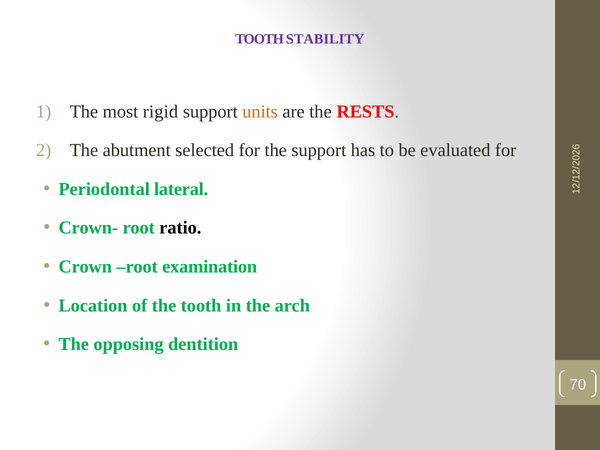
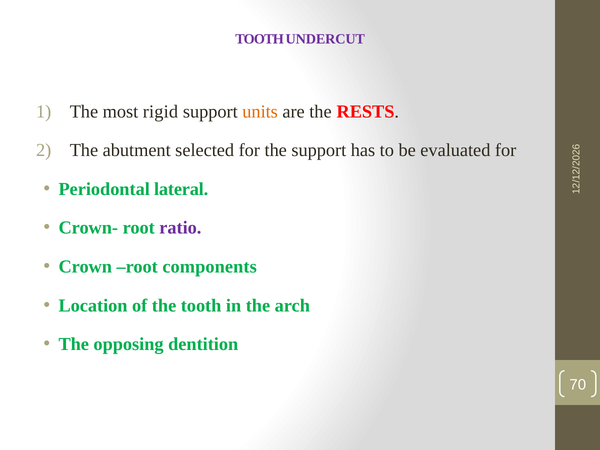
STABILITY: STABILITY -> UNDERCUT (325, 39)
ratio colour: black -> purple (180, 228)
examination: examination -> components (210, 267)
